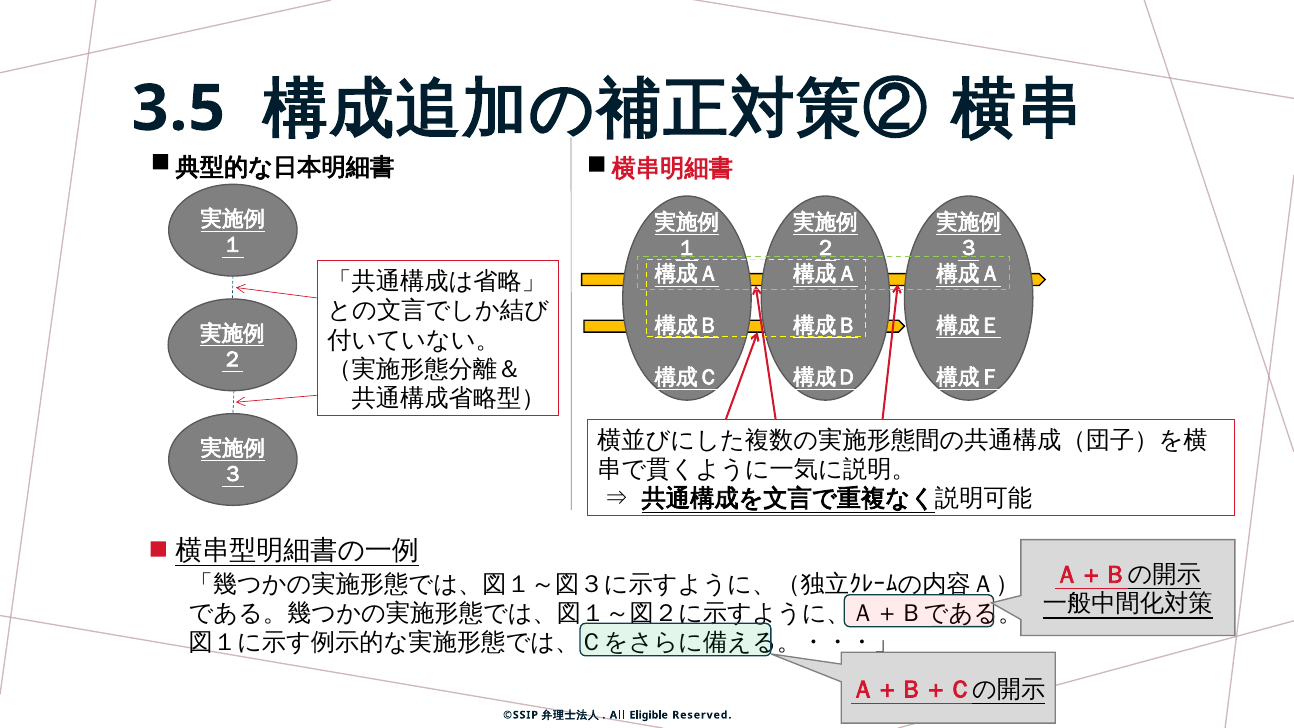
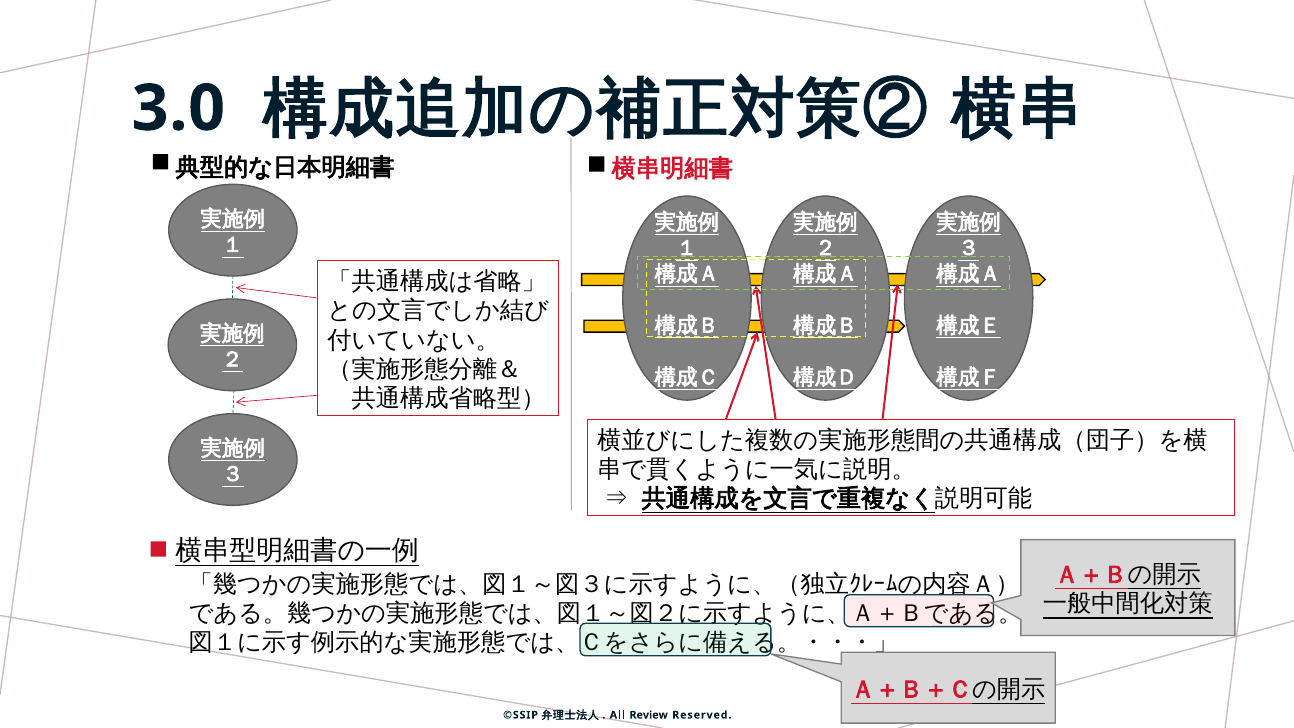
3.5: 3.5 -> 3.0 (178, 109)
Eligible: Eligible -> Review (649, 715)
